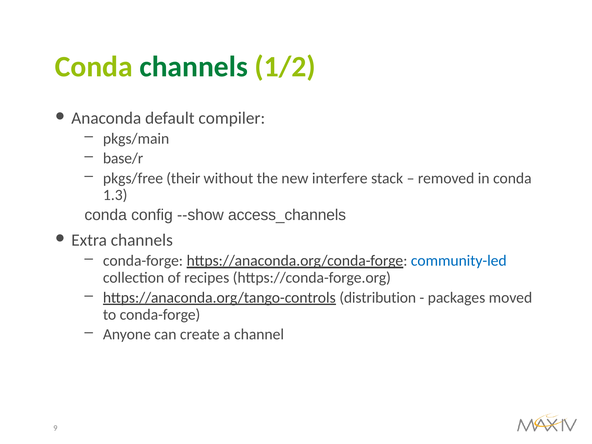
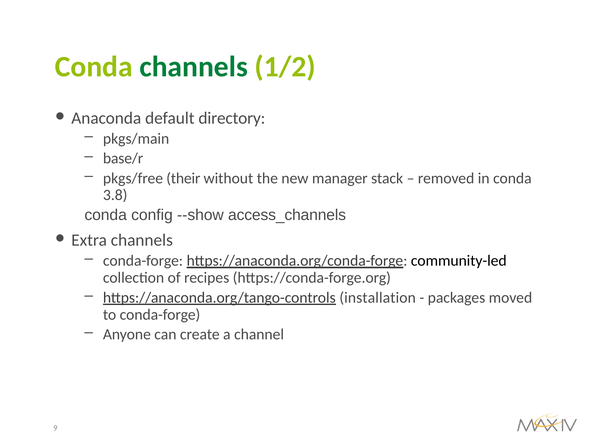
compiler: compiler -> directory (232, 118)
interfere: interfere -> manager (340, 178)
1.3: 1.3 -> 3.8 (115, 195)
community-led colour: blue -> black (459, 261)
distribution: distribution -> installation (378, 298)
